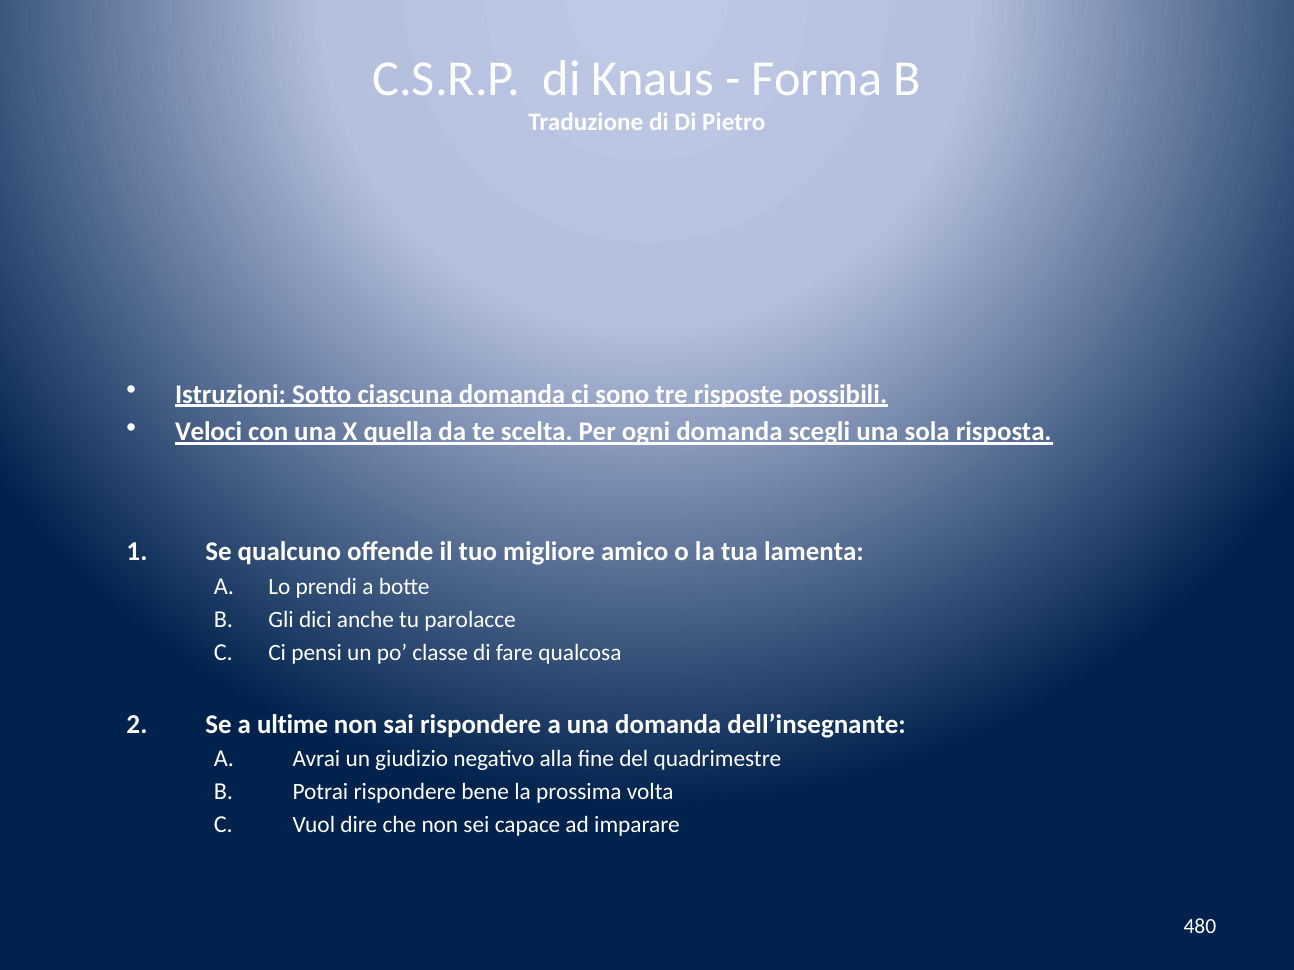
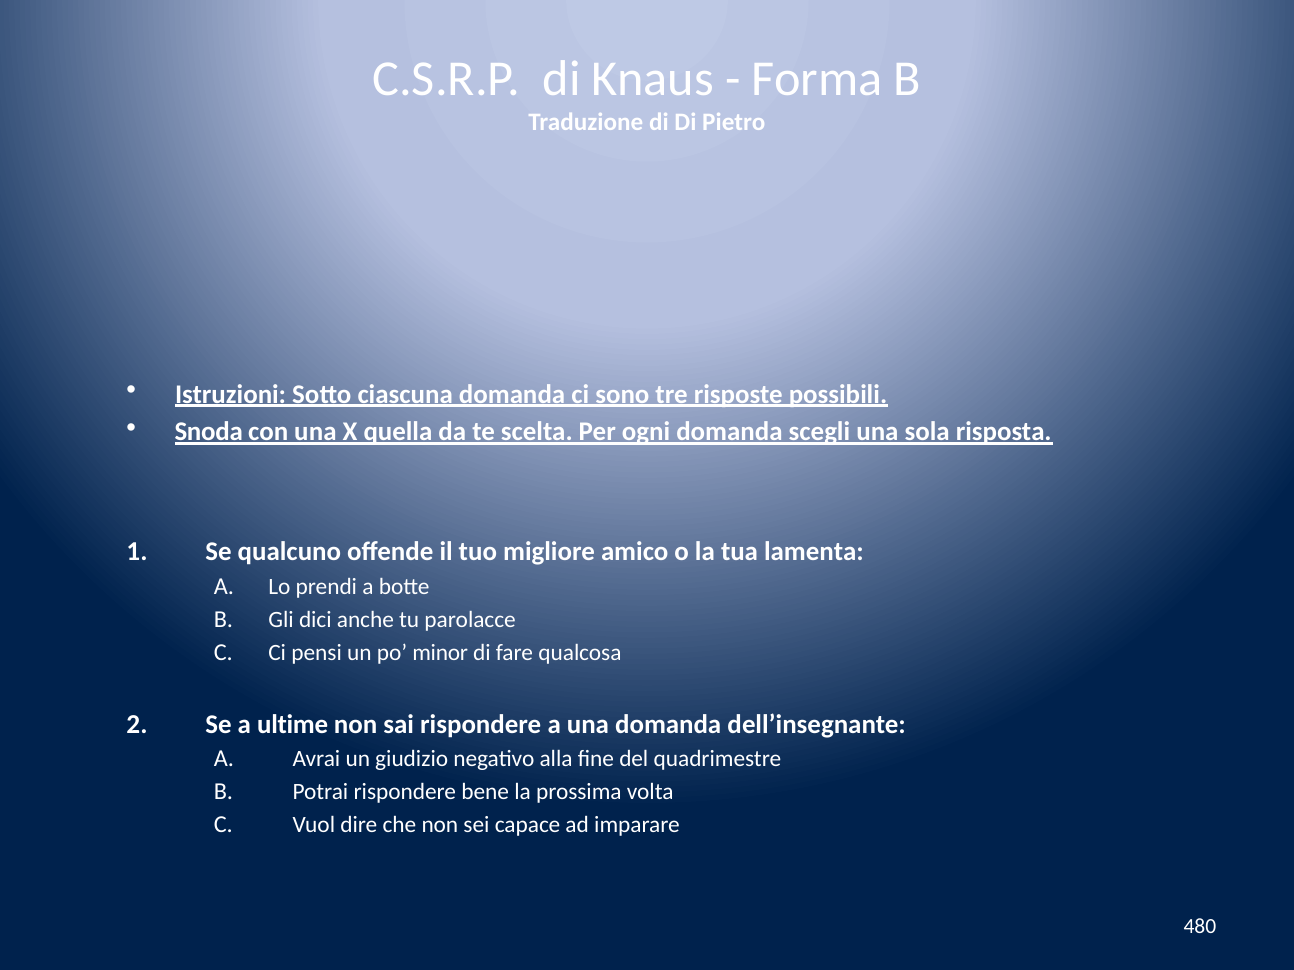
Veloci: Veloci -> Snoda (209, 432)
classe: classe -> minor (440, 653)
